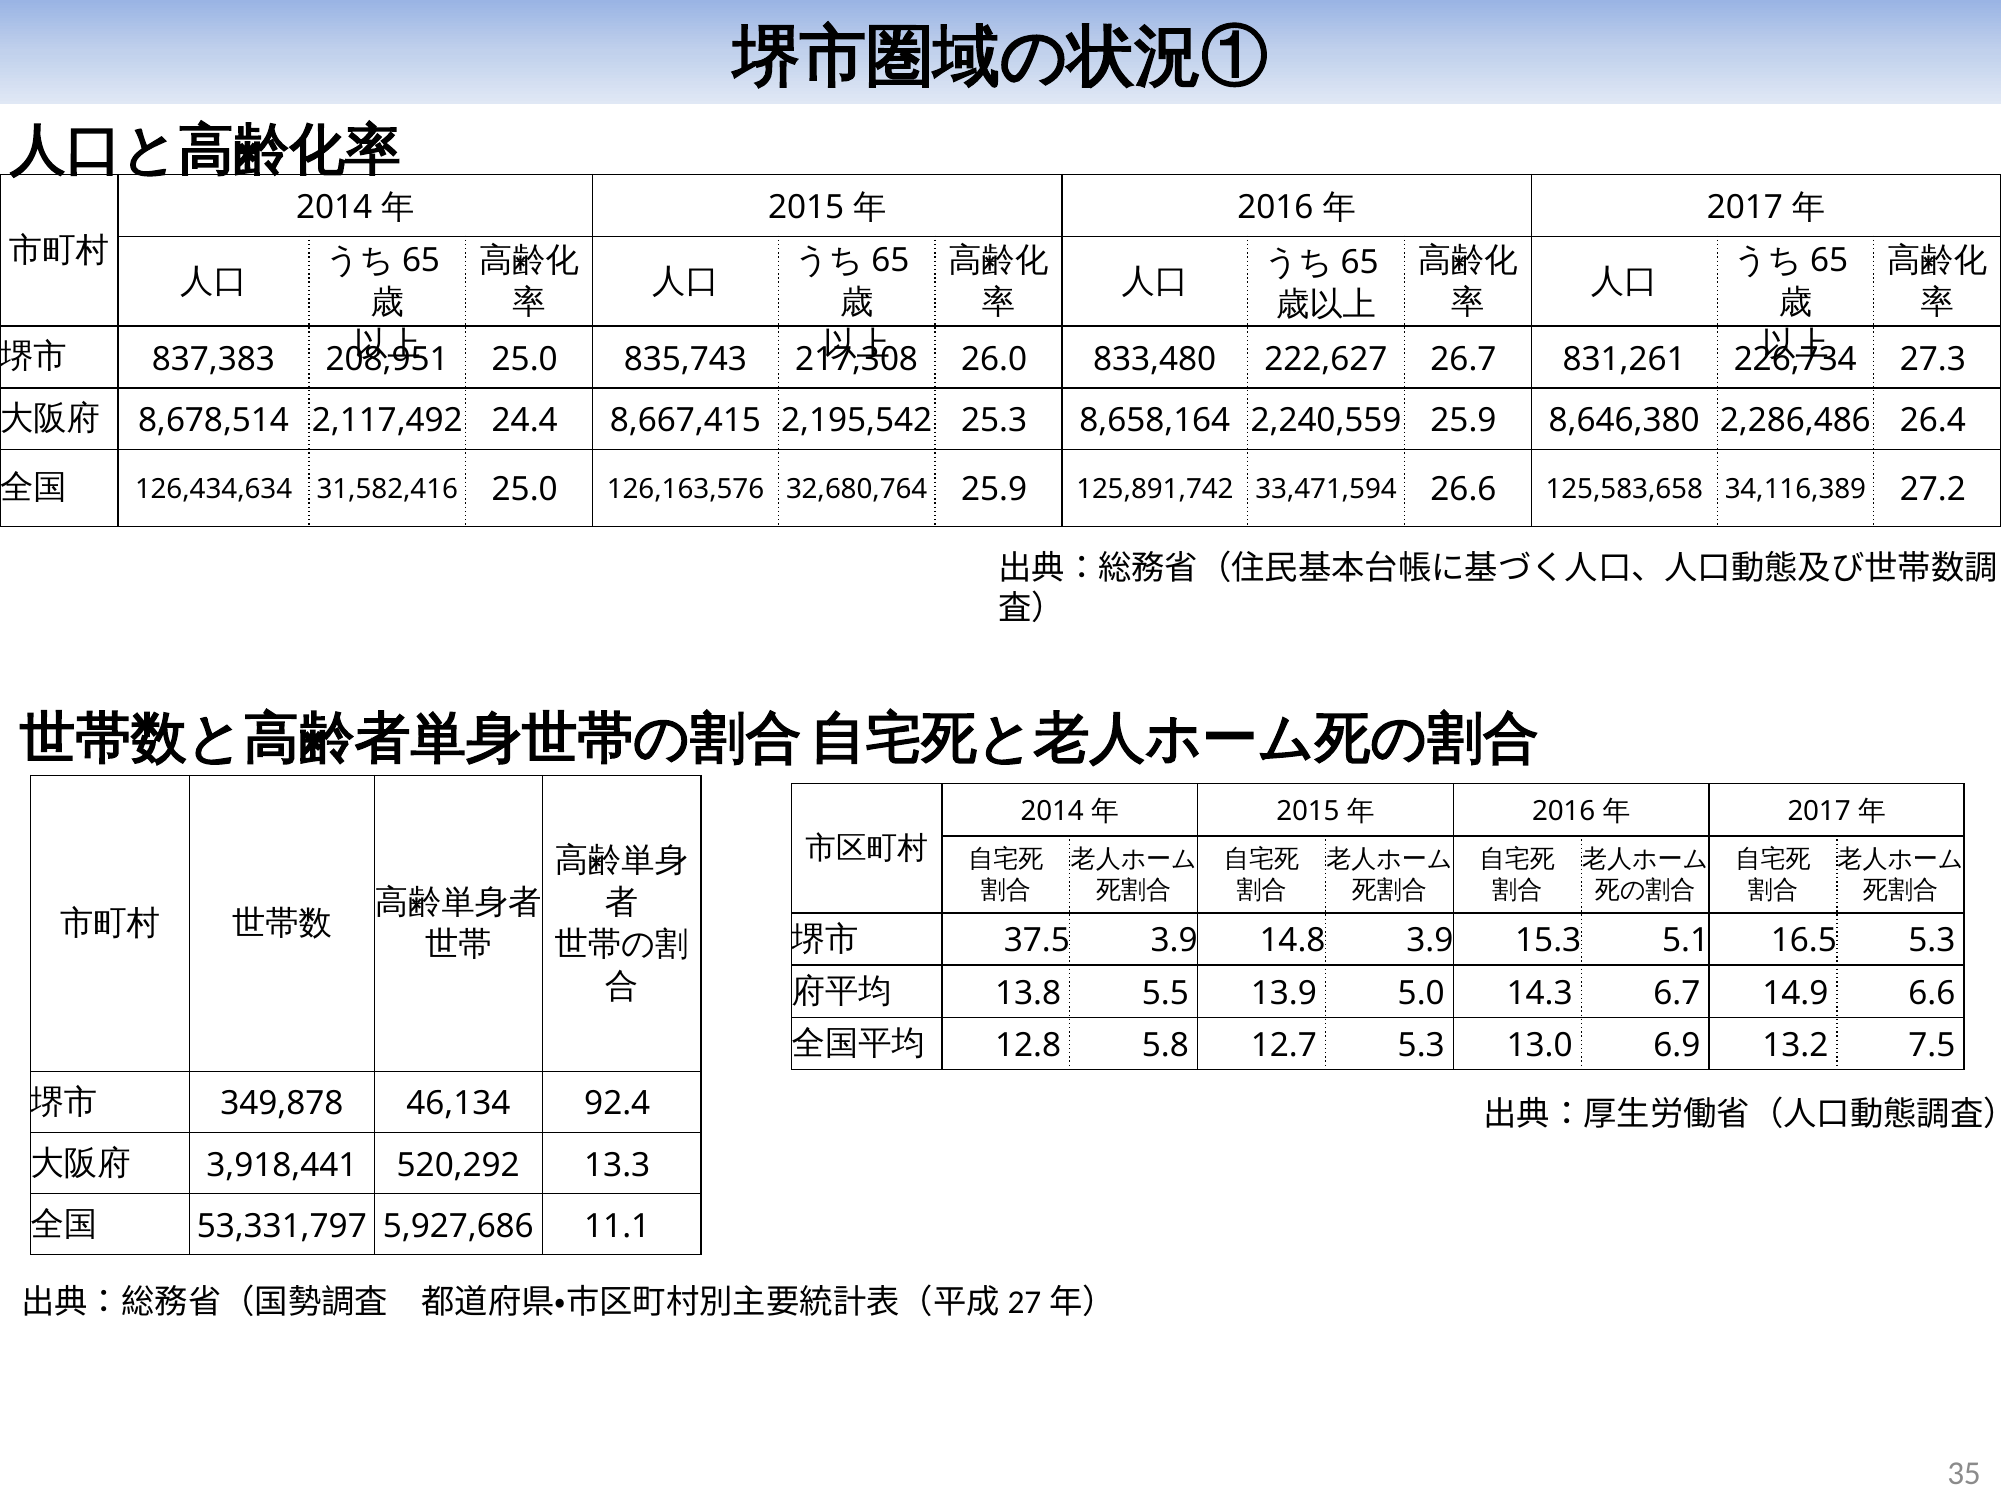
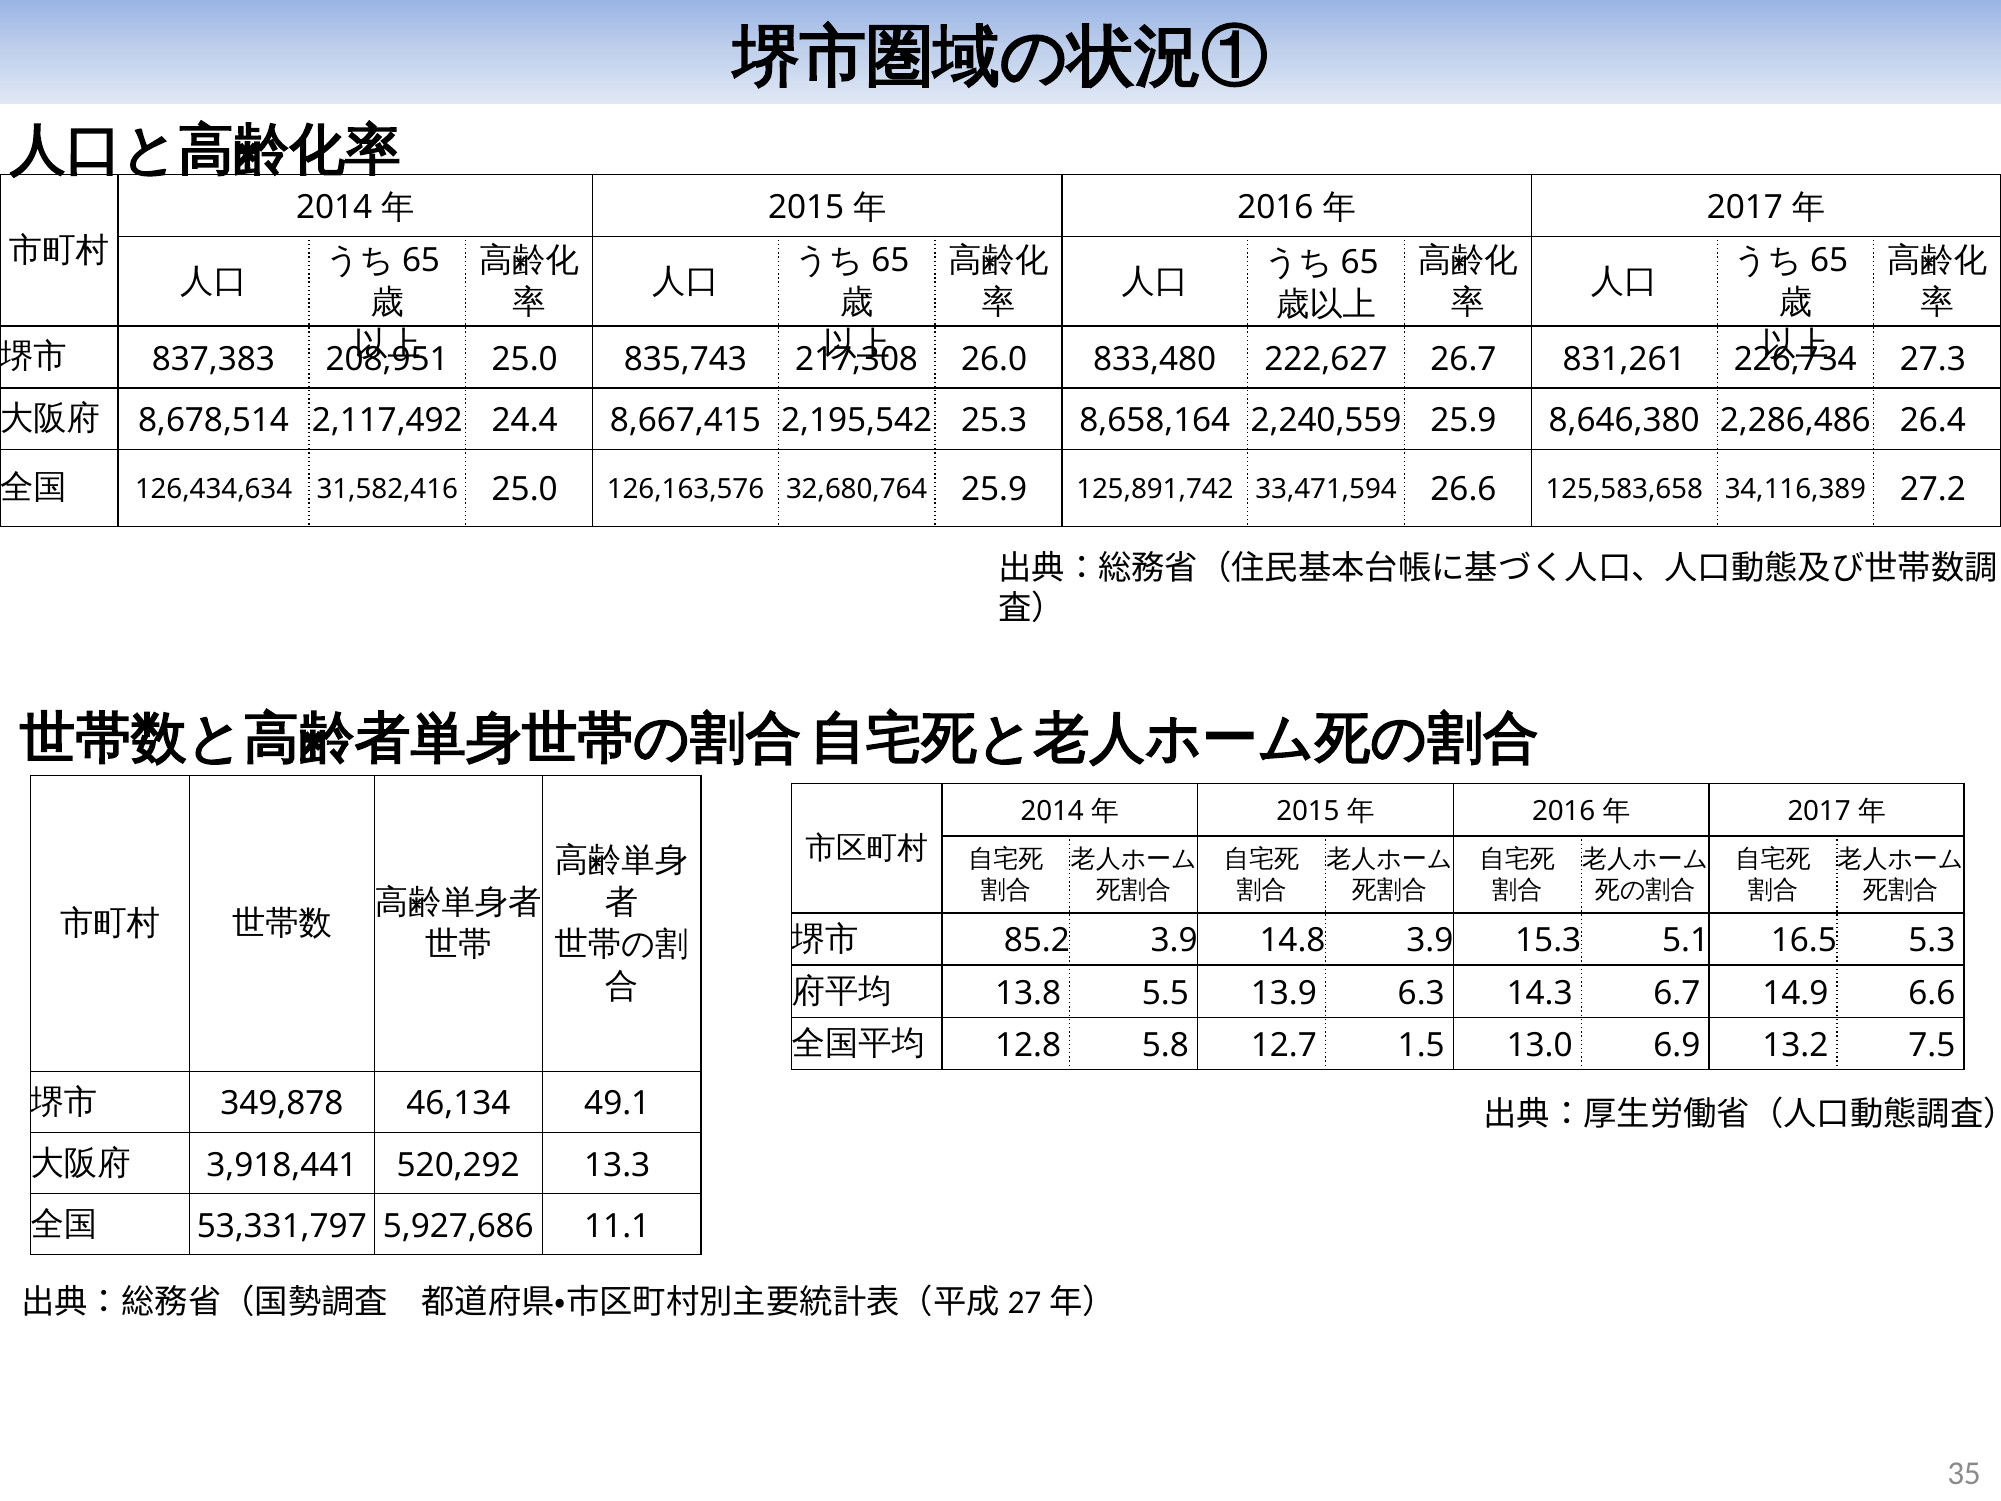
37.5: 37.5 -> 85.2 (1037, 941)
5.0: 5.0 -> 6.3 (1421, 993)
12.7 5.3: 5.3 -> 1.5 (1421, 1045)
92.4: 92.4 -> 49.1 (617, 1104)
